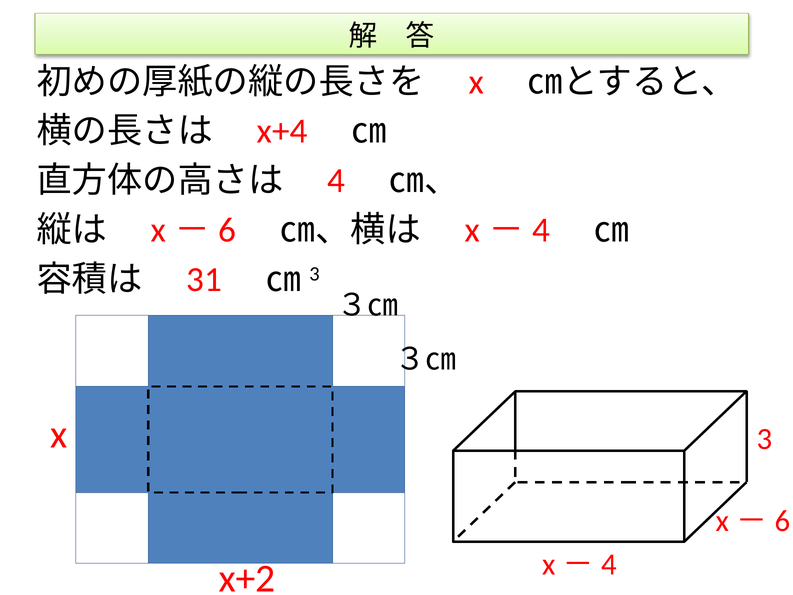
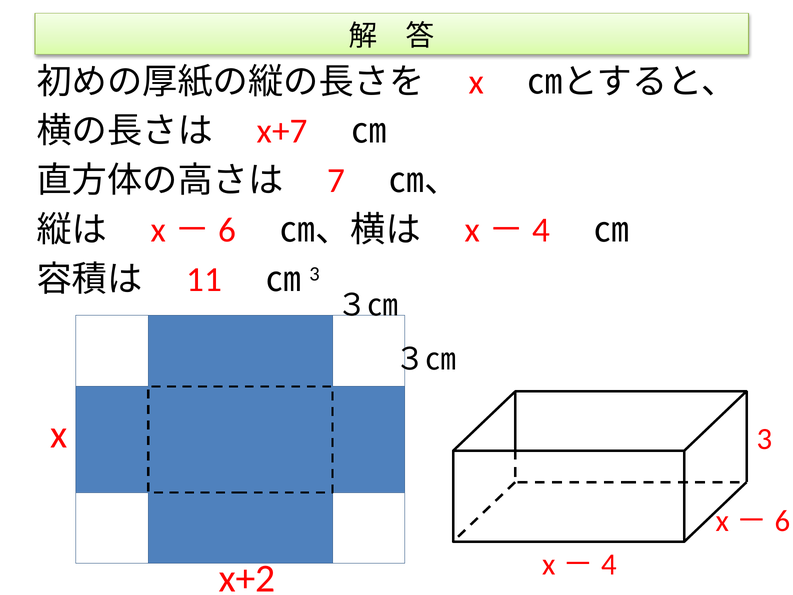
x+4: x+4 -> x+7 (282, 131)
4: 4 -> 7 (336, 181)
31: 31 -> 11 (204, 279)
